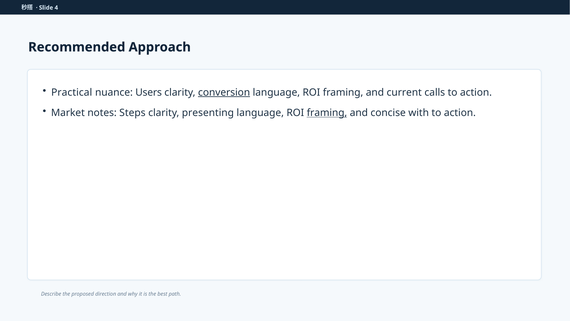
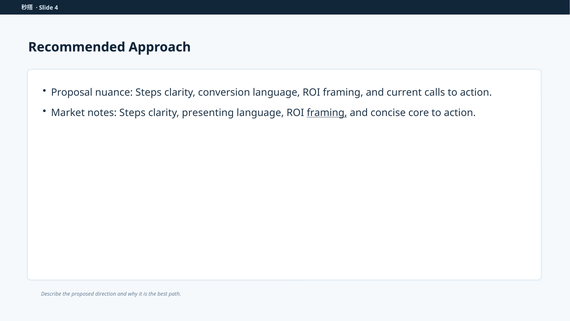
Practical: Practical -> Proposal (72, 92)
nuance Users: Users -> Steps (149, 92)
conversion underline: present -> none (224, 92)
with: with -> core (419, 113)
